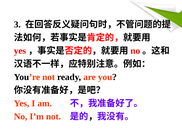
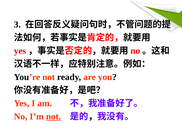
not underline: none -> present (54, 116)
